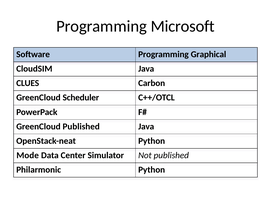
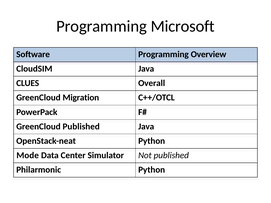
Graphical: Graphical -> Overview (209, 54)
Carbon: Carbon -> Overall (152, 83)
Scheduler: Scheduler -> Migration (81, 98)
